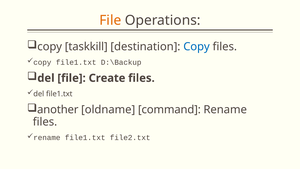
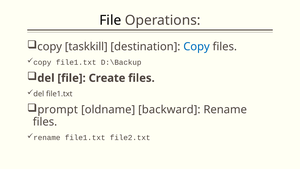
File colour: orange -> black (110, 20)
another: another -> prompt (58, 110)
command: command -> backward (169, 110)
